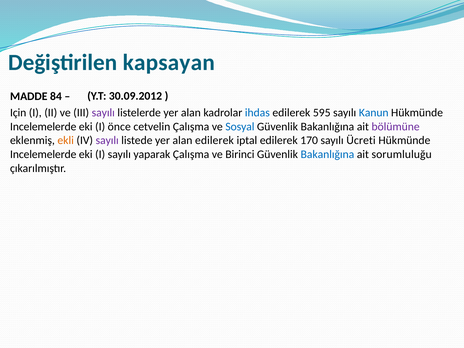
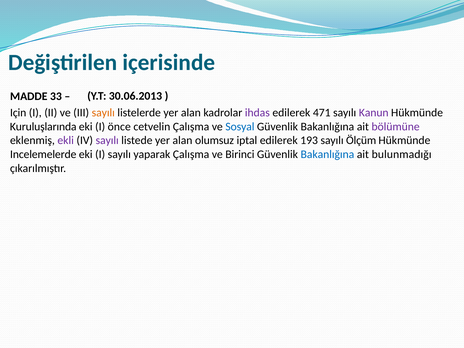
kapsayan: kapsayan -> içerisinde (169, 63)
30.09.2012: 30.09.2012 -> 30.06.2013 (135, 96)
84: 84 -> 33 (56, 96)
sayılı colour: purple -> orange (103, 113)
ihdas colour: blue -> purple (257, 113)
595: 595 -> 471 (322, 113)
Kanun colour: blue -> purple (374, 113)
Incelemelerde: Incelemelerde -> Kuruluşlarında (43, 127)
ekli colour: orange -> purple (66, 140)
alan edilerek: edilerek -> olumsuz (215, 140)
170: 170 -> 193 (309, 140)
Ücreti: Ücreti -> Ölçüm (361, 140)
sorumluluğu: sorumluluğu -> bulunmadığı (402, 154)
